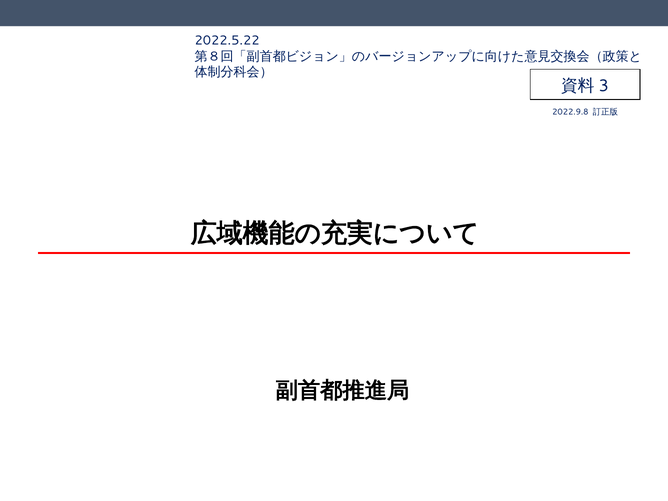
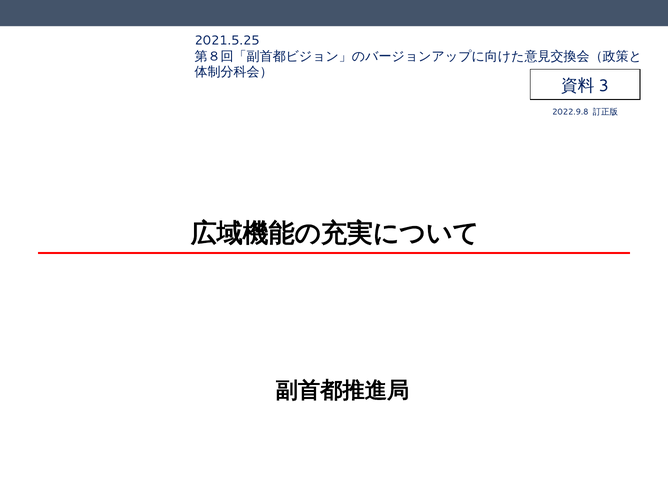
2022.5.22: 2022.5.22 -> 2021.5.25 (227, 41)
